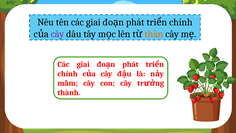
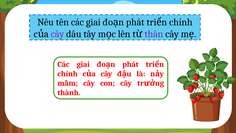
thân colour: orange -> purple (154, 34)
